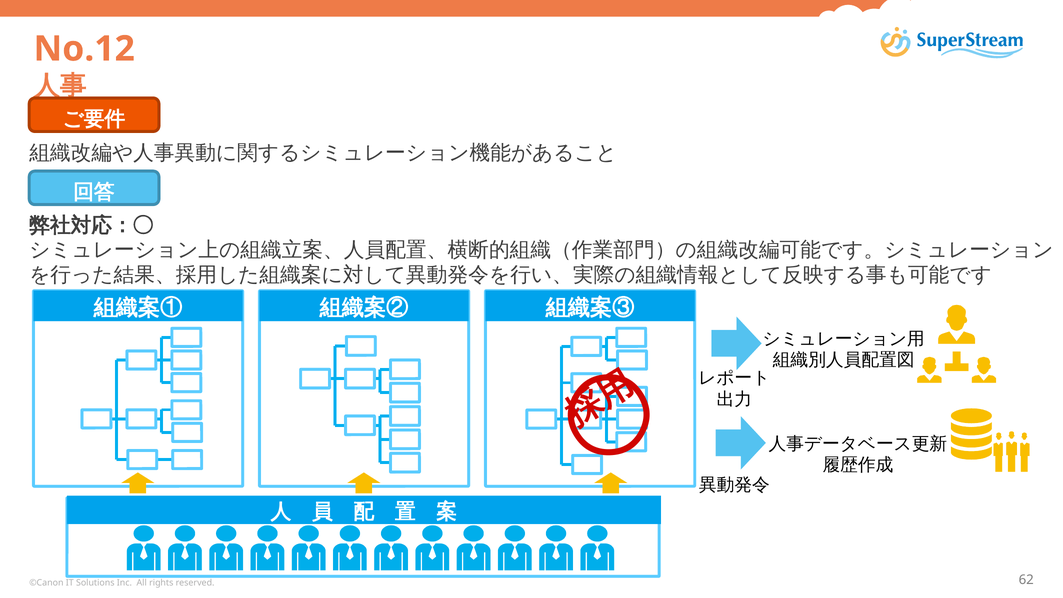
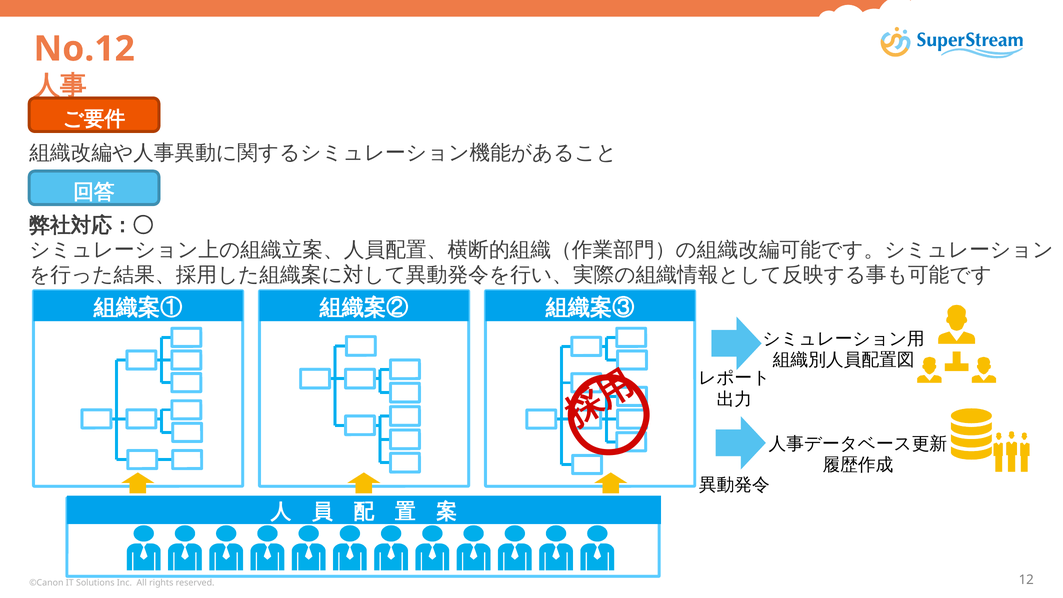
62: 62 -> 12 (1026, 580)
